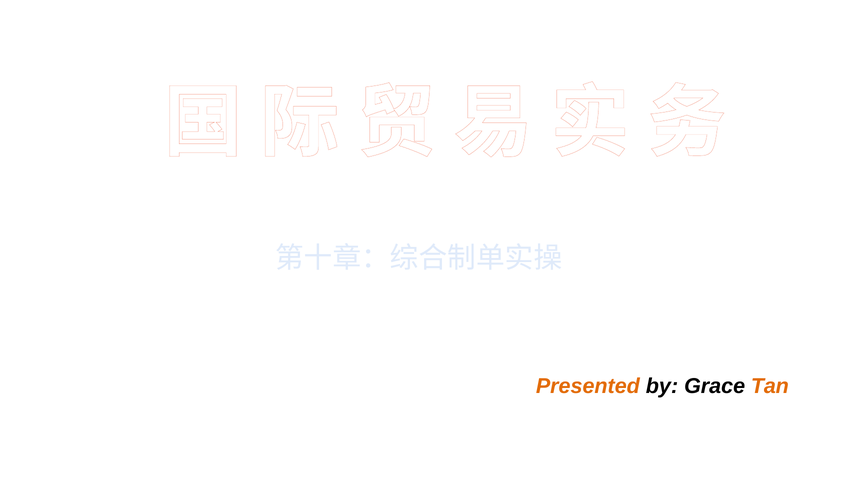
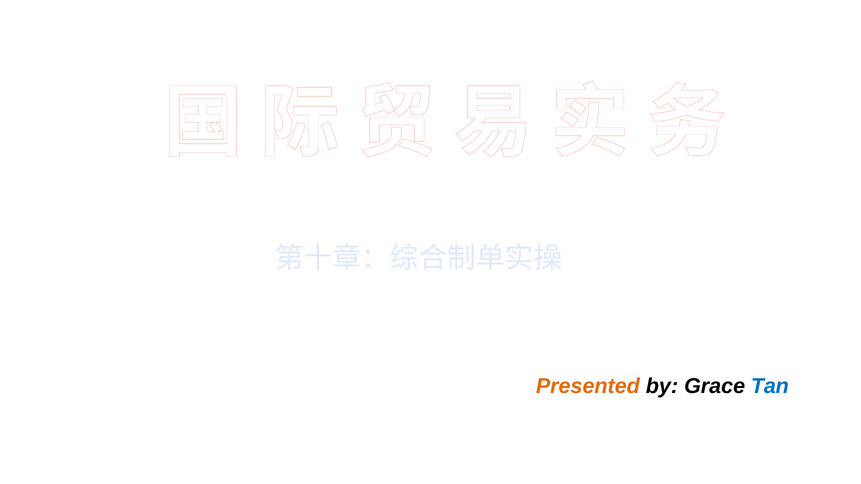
Tan colour: orange -> blue (770, 387)
